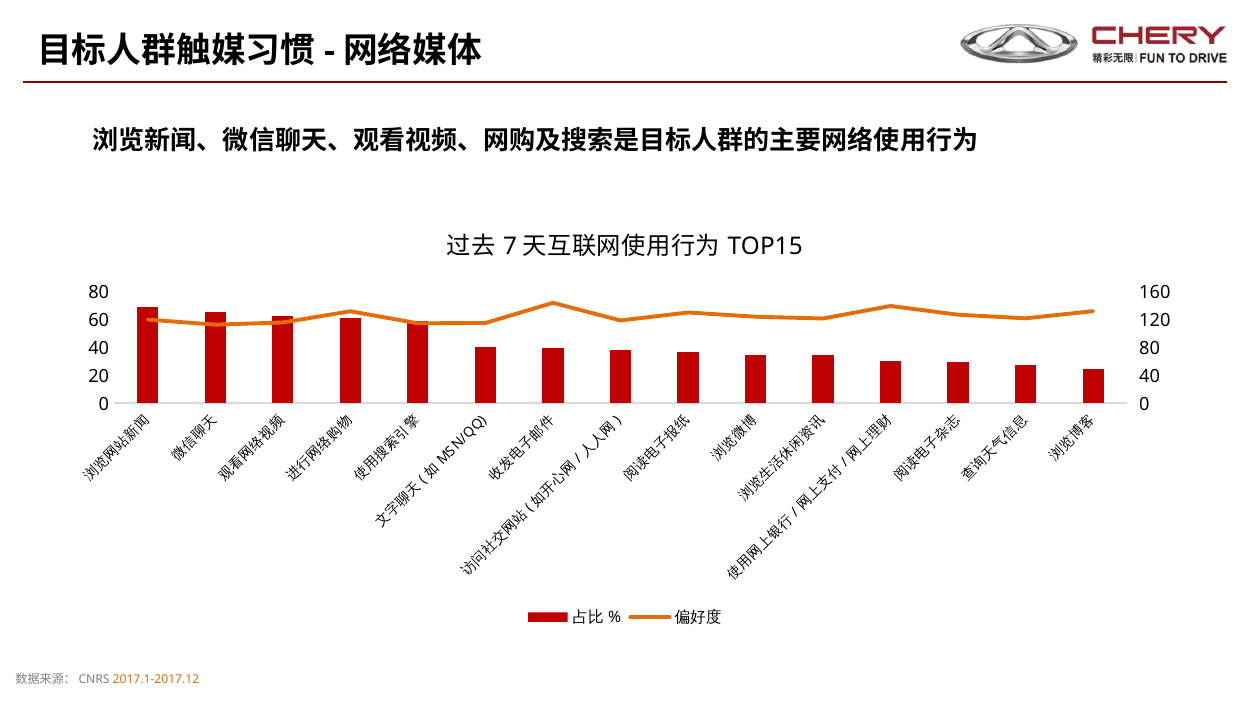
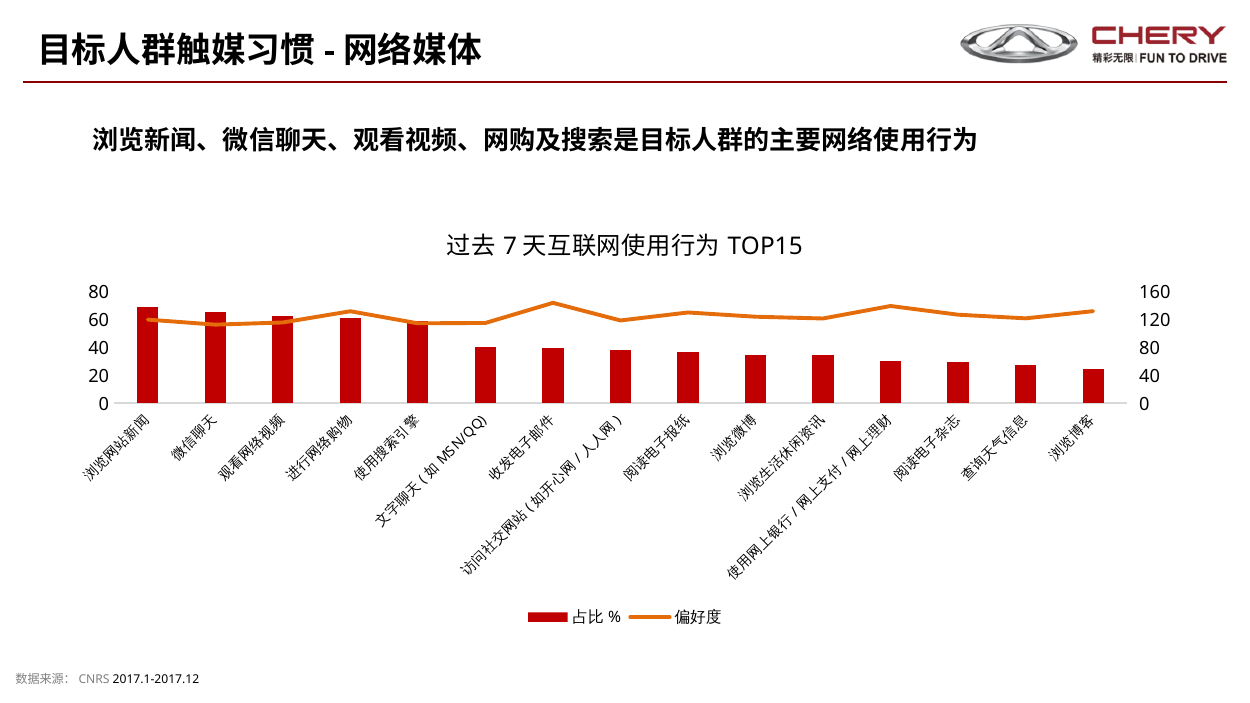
2017.1-2017.12 colour: orange -> black (156, 680)
